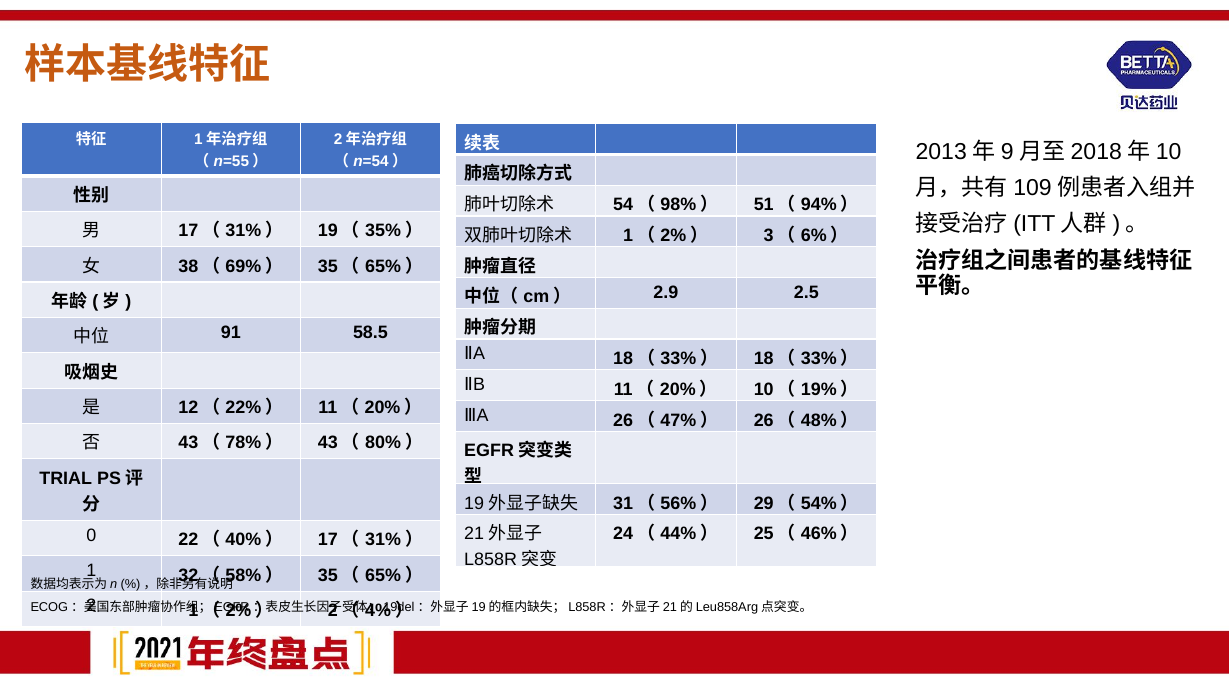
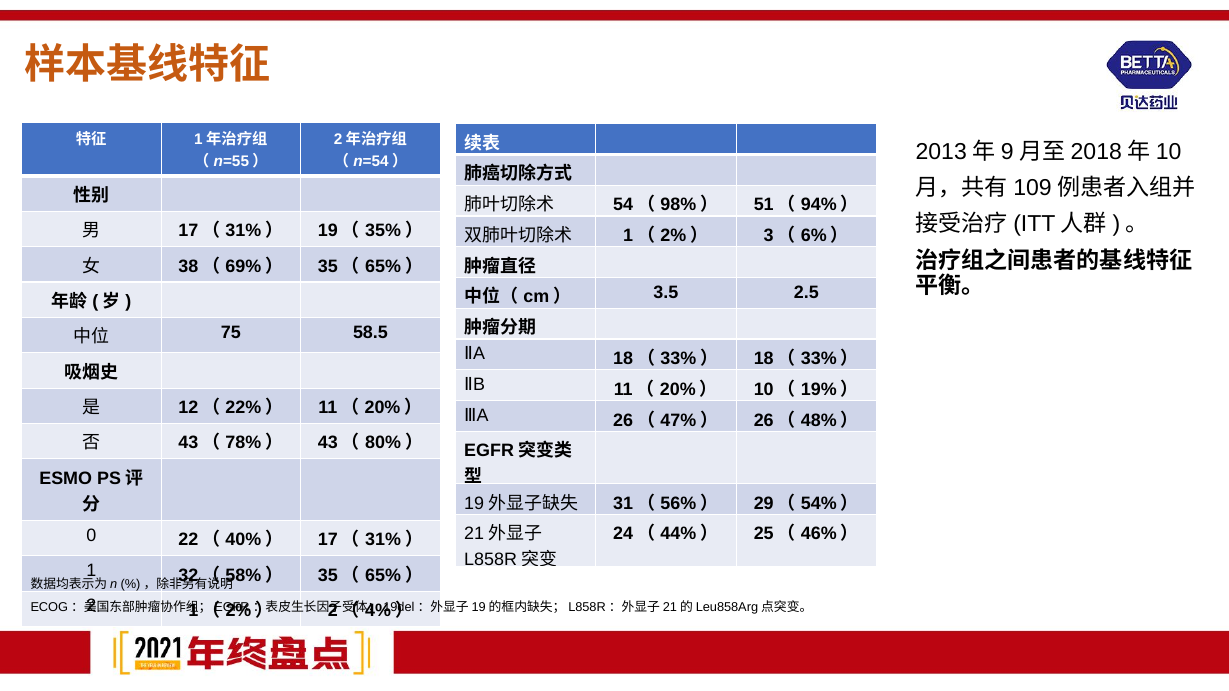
2.9: 2.9 -> 3.5 (666, 293)
91: 91 -> 75 (231, 333)
TRIAL: TRIAL -> ESMO (66, 479)
